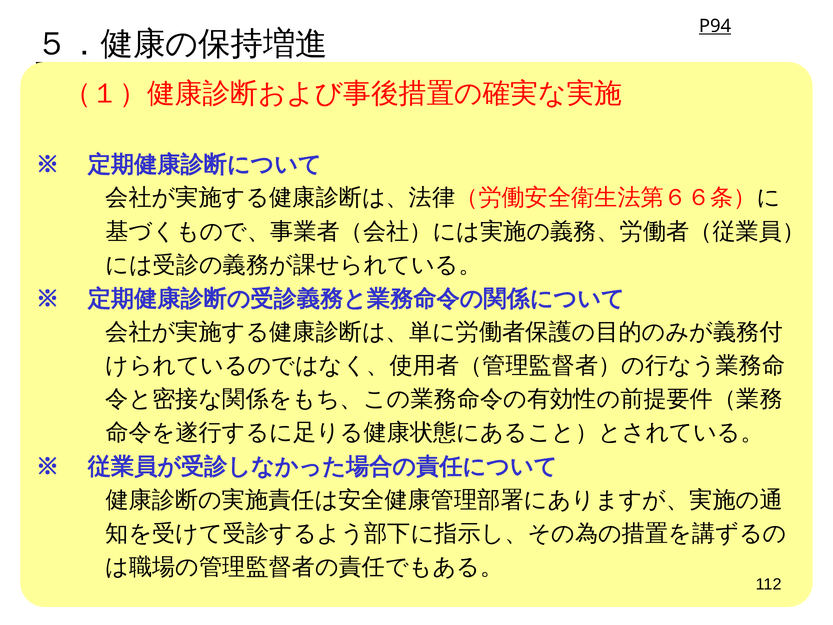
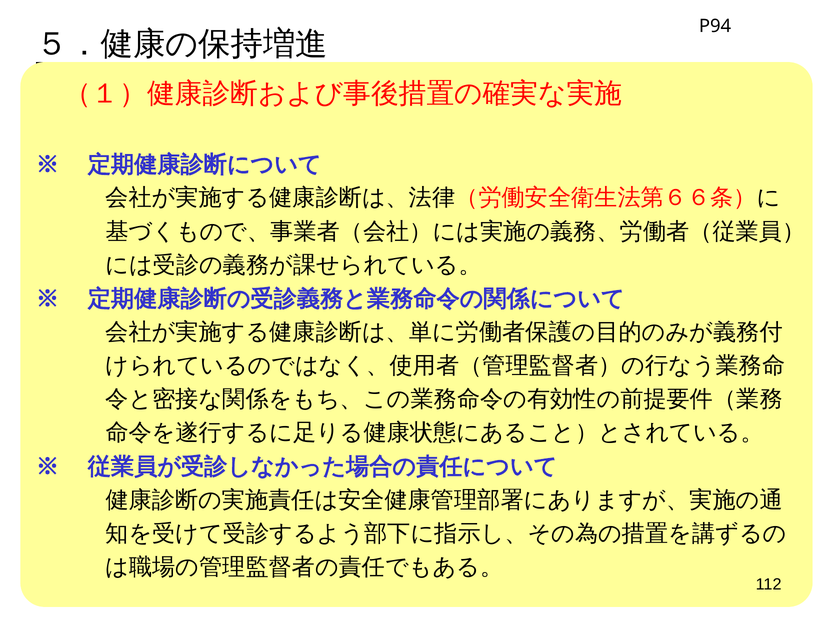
P94 underline: present -> none (715, 26)
